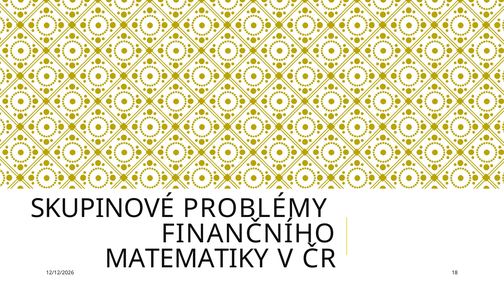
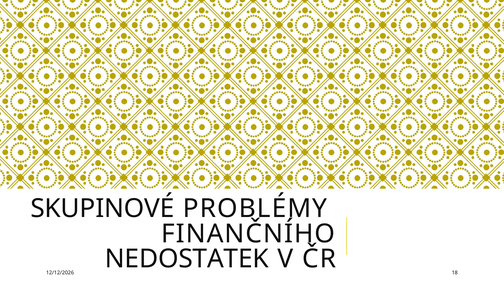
MATEMATIKY: MATEMATIKY -> NEDOSTATEK (187, 259)
